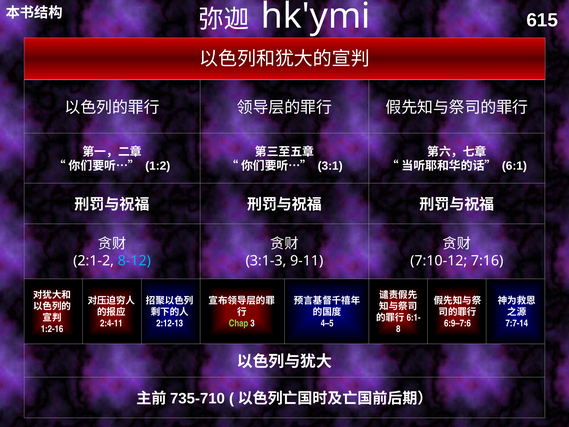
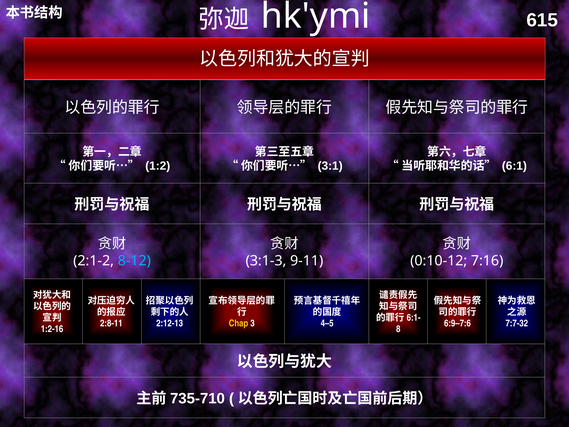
7:10-12: 7:10-12 -> 0:10-12 (439, 261)
2:4-11: 2:4-11 -> 2:8-11 (111, 323)
Chap colour: light green -> yellow (239, 323)
7:7-14: 7:7-14 -> 7:7-32 (517, 323)
